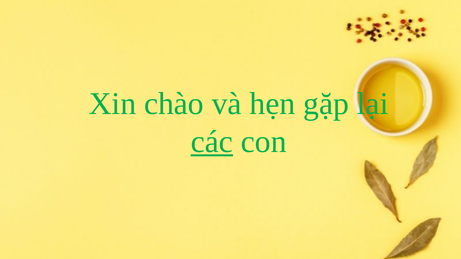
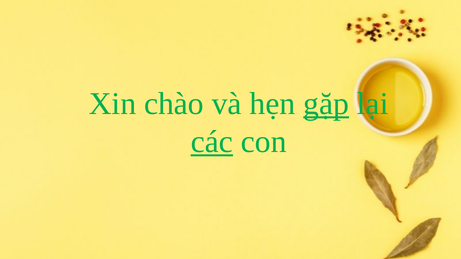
gặp underline: none -> present (326, 104)
